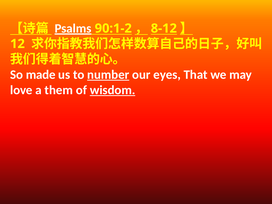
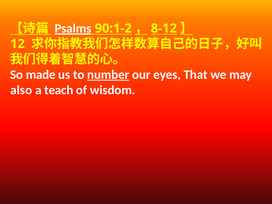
love: love -> also (21, 90)
them: them -> teach (59, 90)
wisdom underline: present -> none (113, 90)
